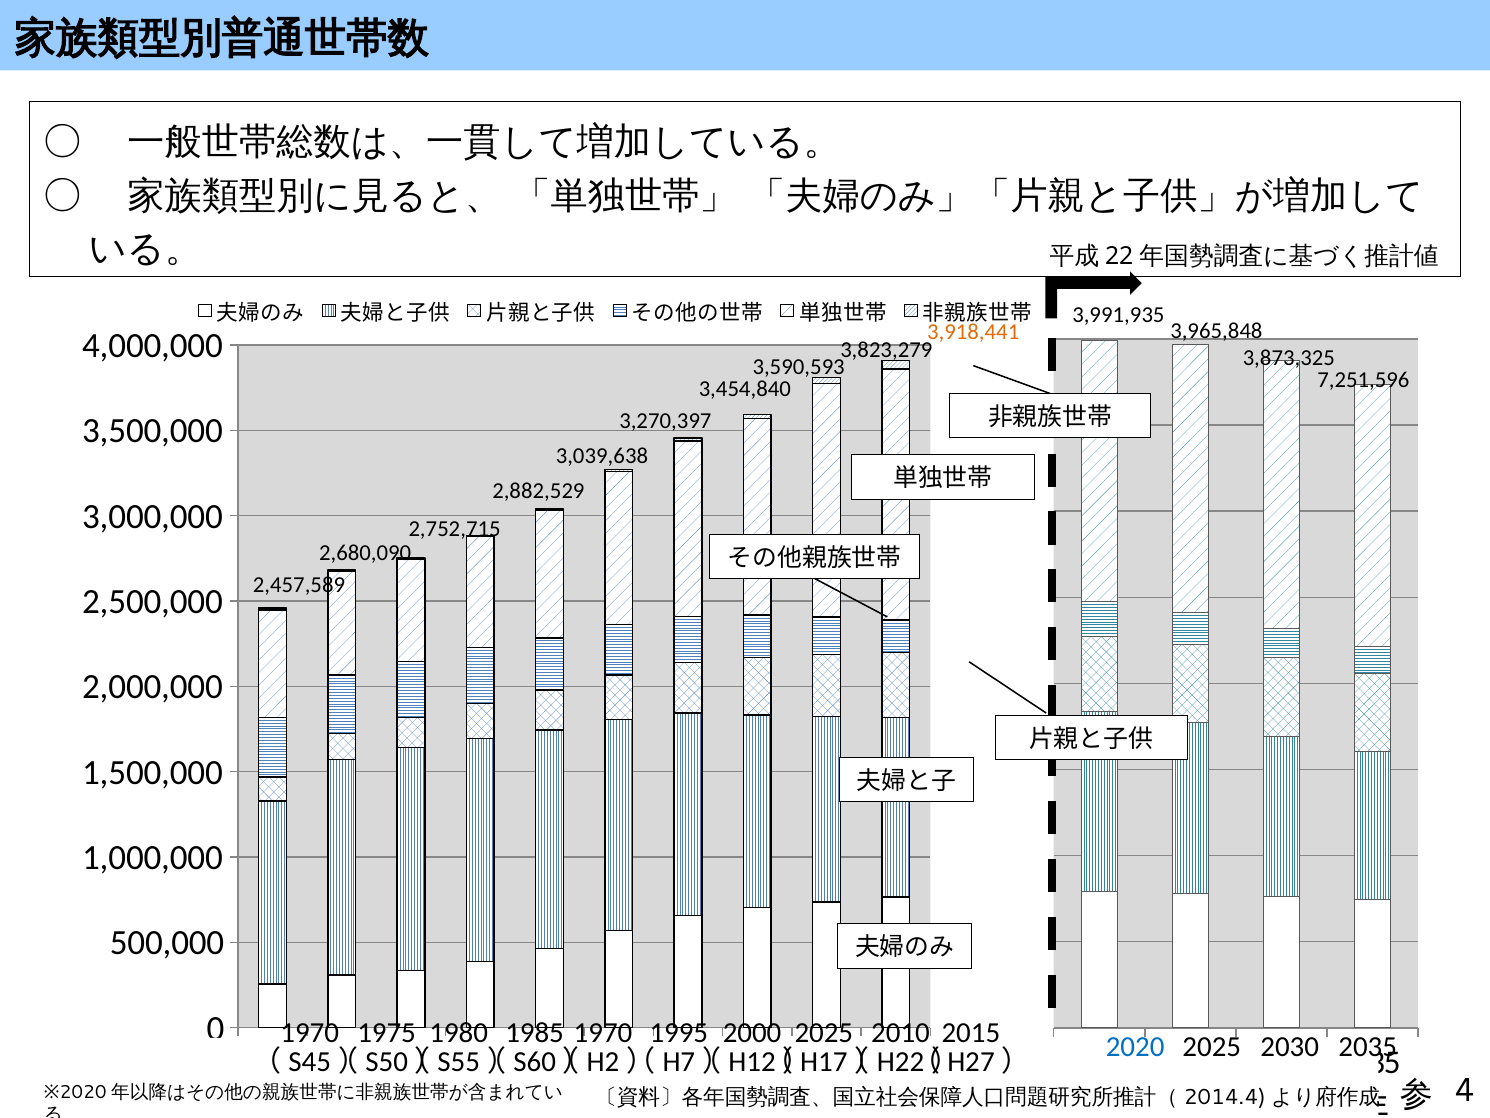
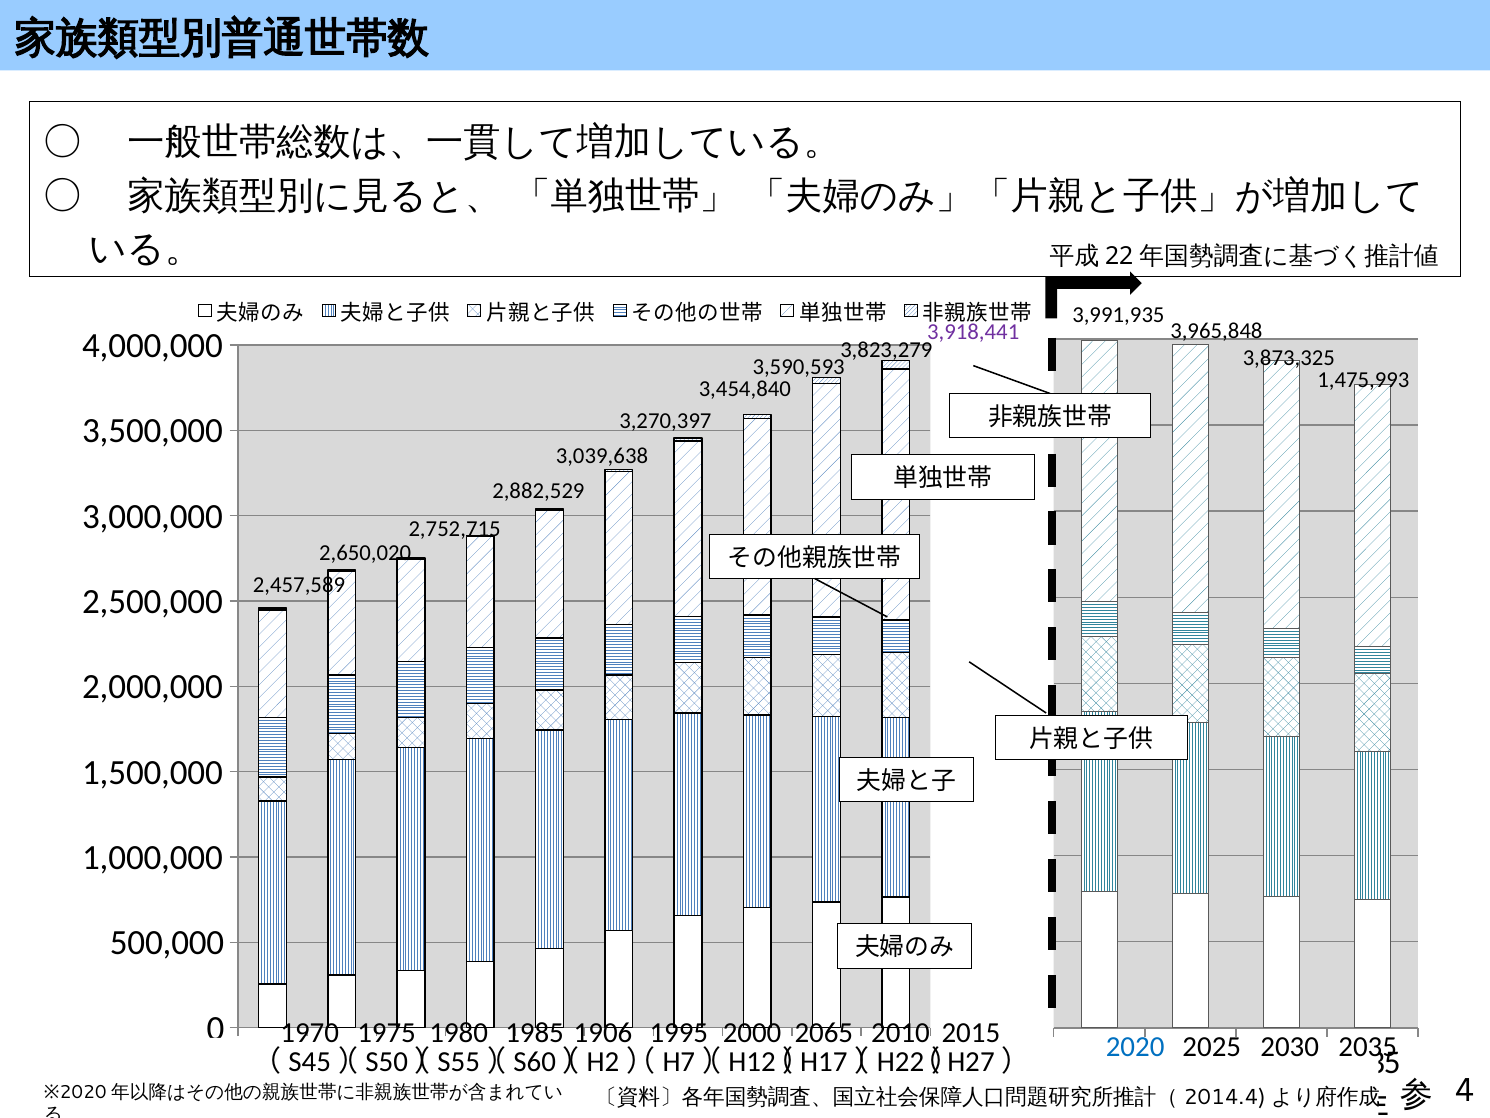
3,918,441 colour: orange -> purple (973, 332)
7,251,596: 7,251,596 -> 1,475,993 (1363, 380)
2,680,090: 2,680,090 -> 2,650,020 (365, 553)
1970: 1970 -> 1906 (603, 1032)
2025: 2025 -> 2065 (824, 1032)
